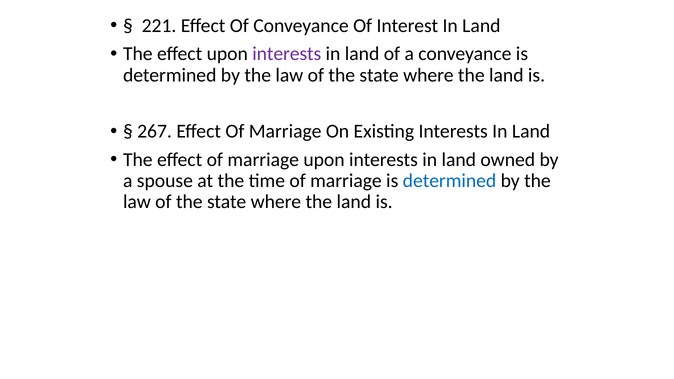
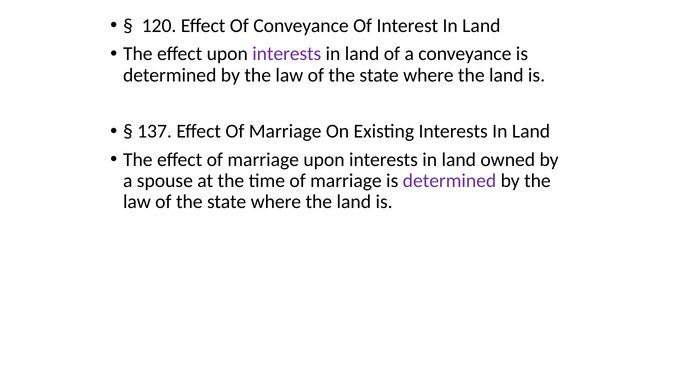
221: 221 -> 120 (159, 26)
267: 267 -> 137 (155, 131)
determined colour: blue -> purple (449, 181)
